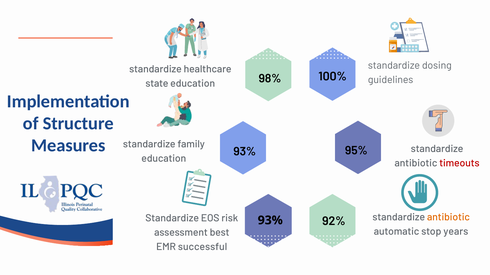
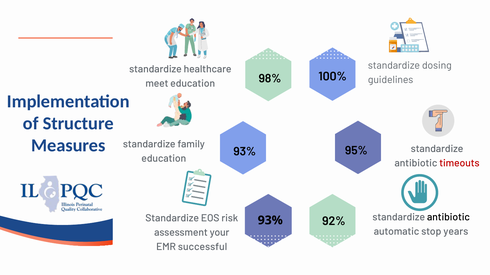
state: state -> meet (157, 84)
antibiotic colour: orange -> black (448, 218)
best: best -> your (220, 233)
